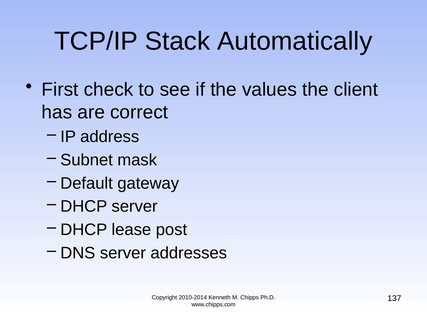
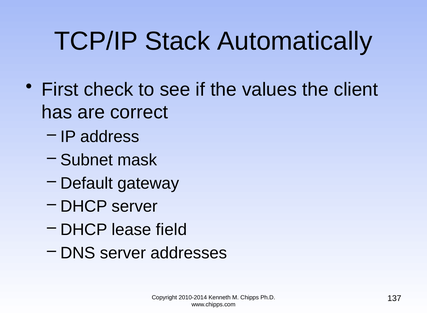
post: post -> field (171, 230)
